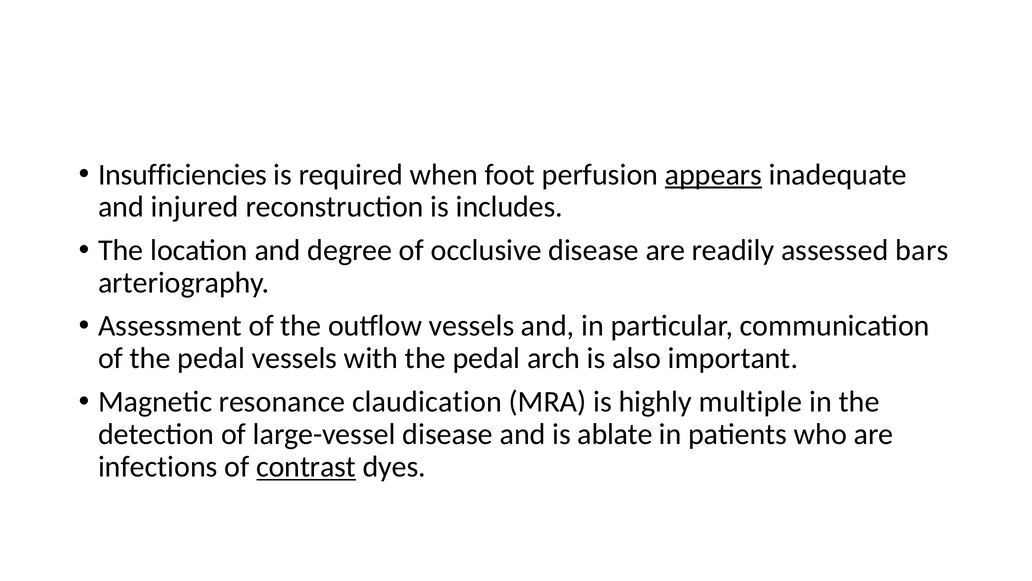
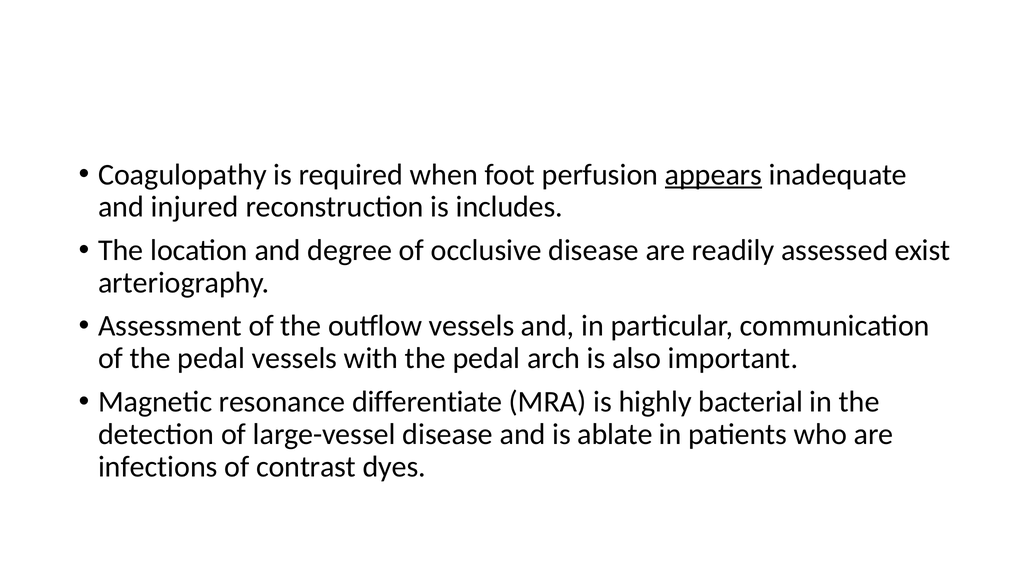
Insufficiencies: Insufficiencies -> Coagulopathy (182, 174)
bars: bars -> exist (922, 250)
claudication: claudication -> differentiate (427, 401)
multiple: multiple -> bacterial (751, 401)
contrast underline: present -> none (306, 466)
